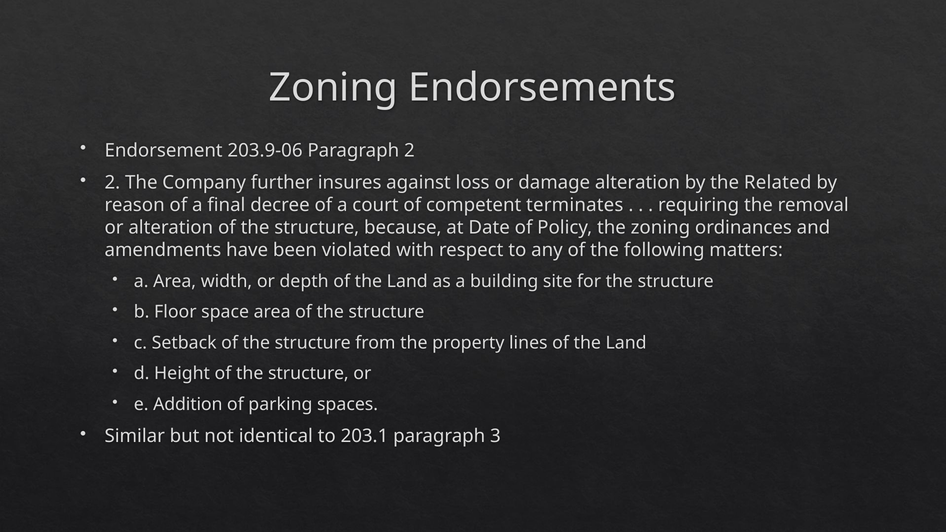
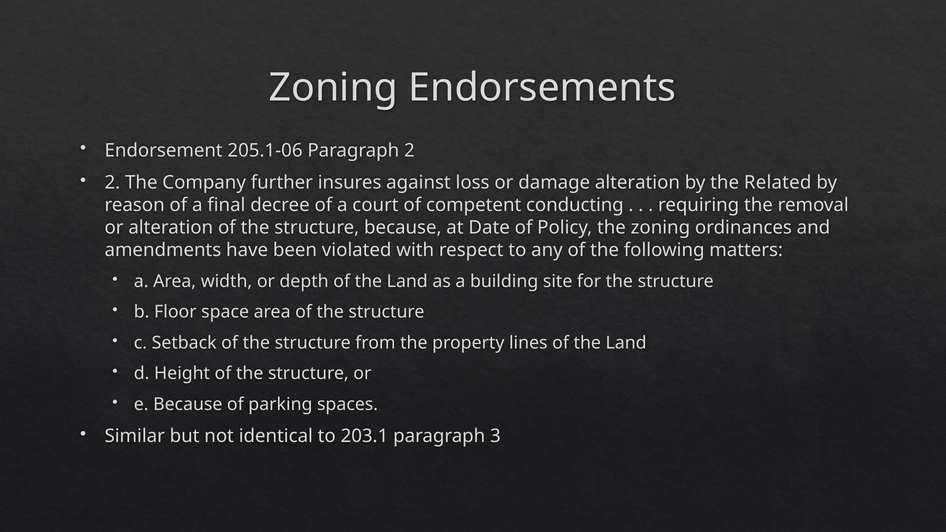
203.9-06: 203.9-06 -> 205.1-06 (265, 150)
terminates: terminates -> conducting (575, 205)
e Addition: Addition -> Because (188, 404)
